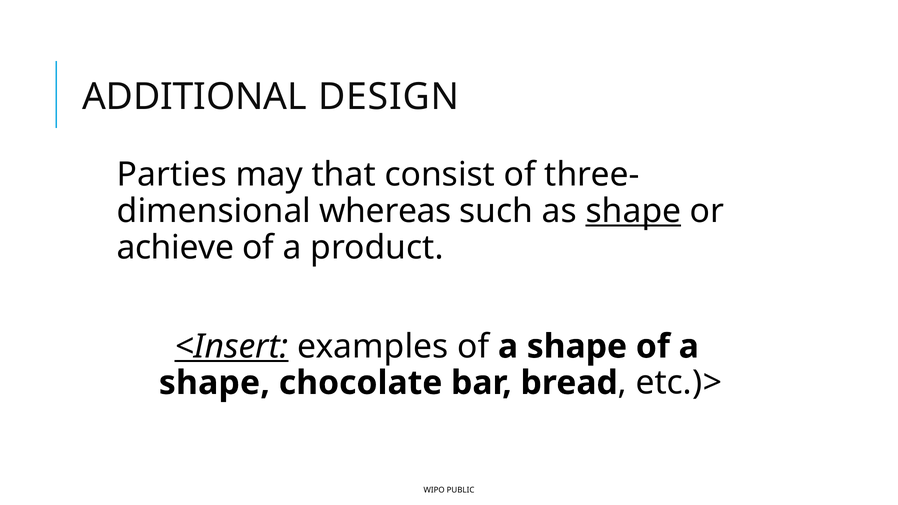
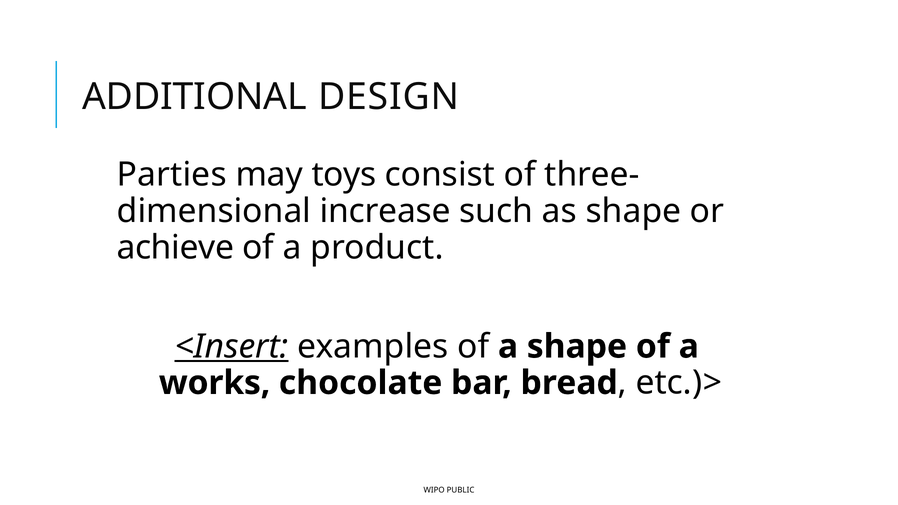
that: that -> toys (344, 175)
whereas: whereas -> increase (385, 211)
shape underline: present -> none (633, 211)
shape: shape -> works (215, 383)
